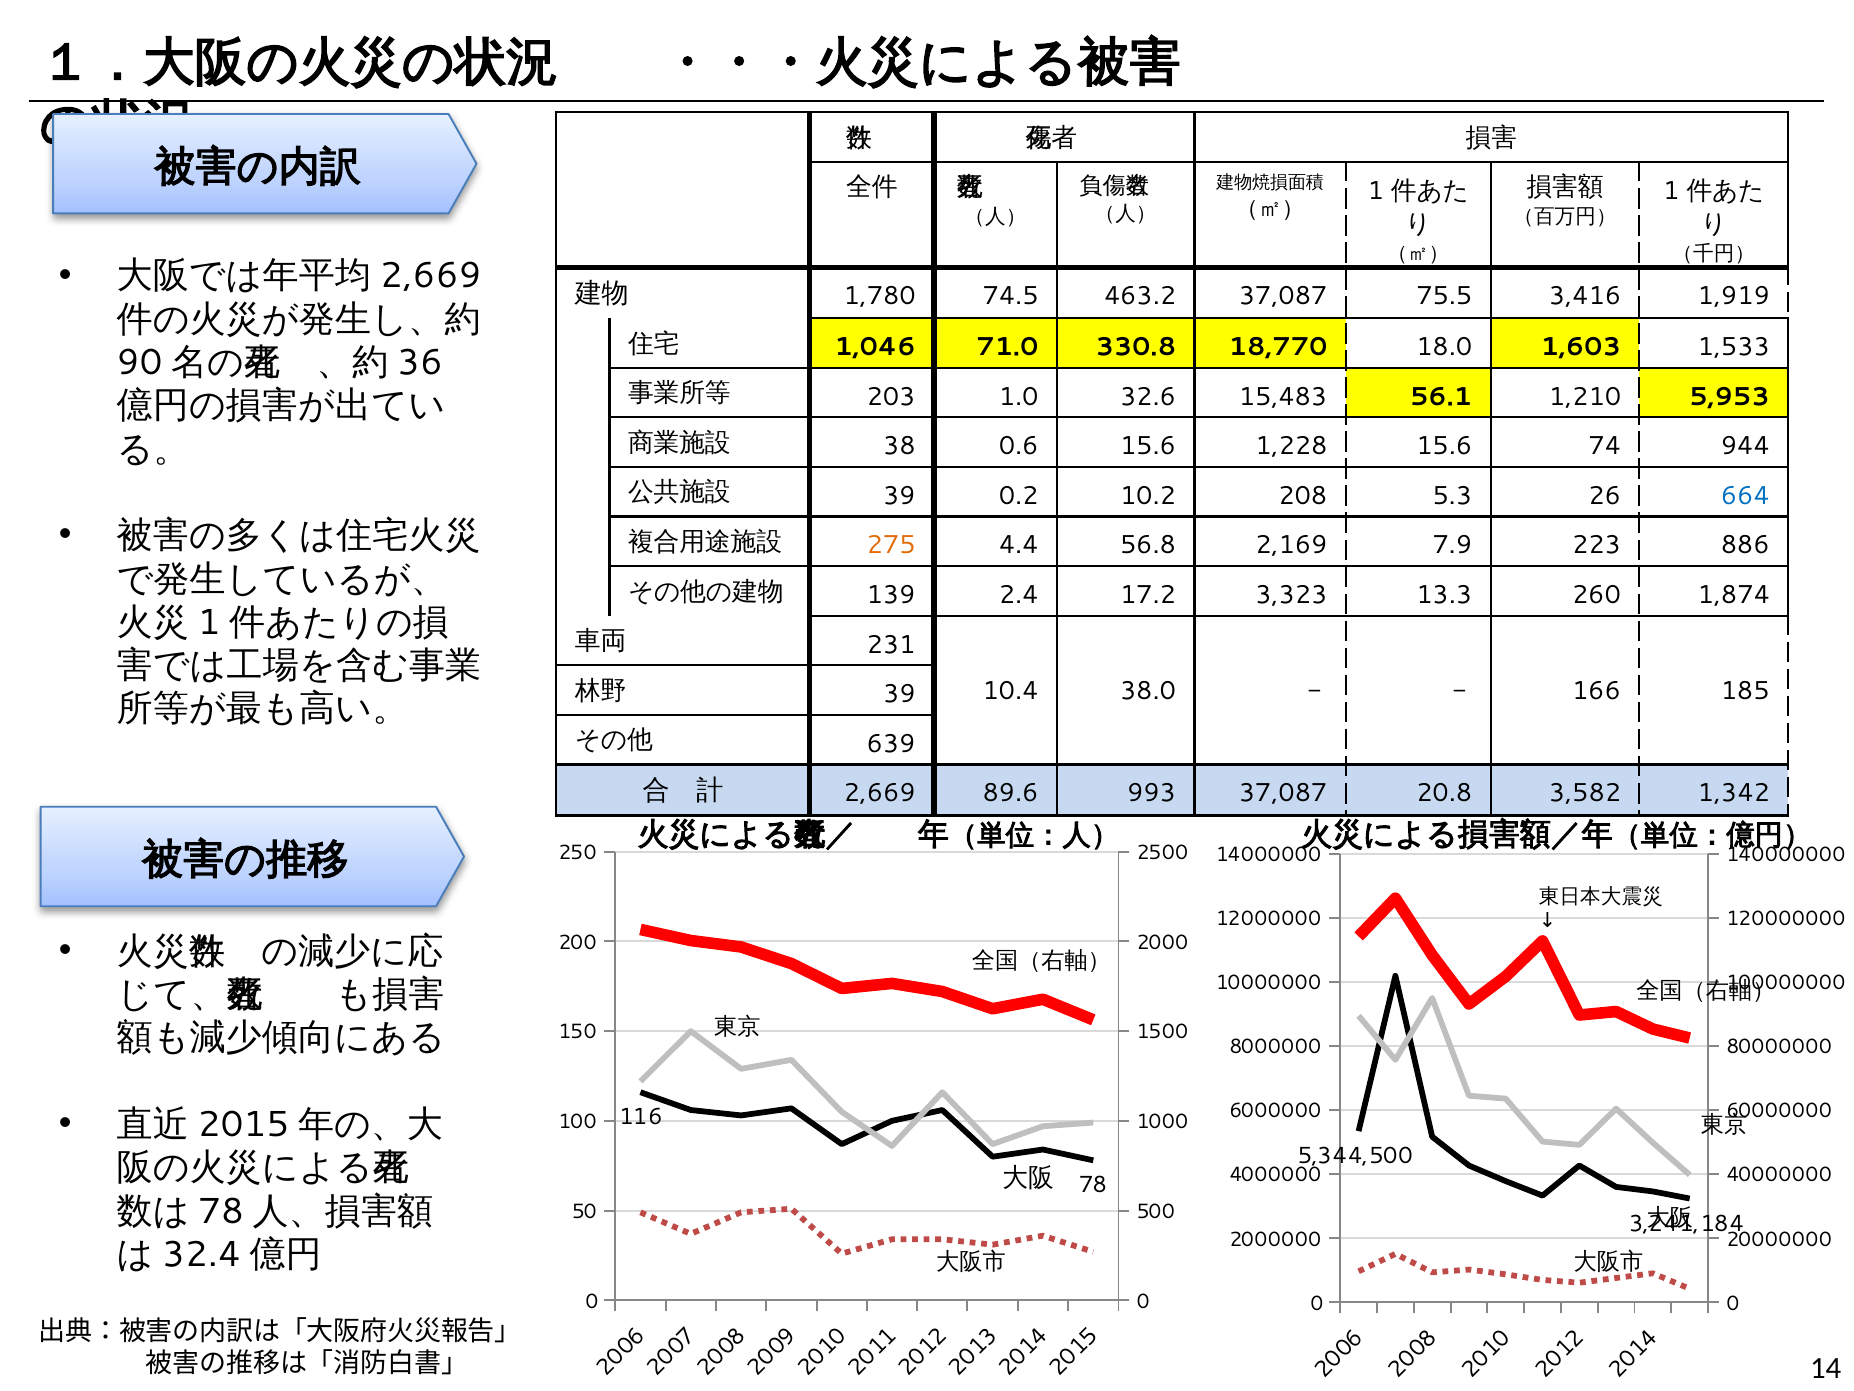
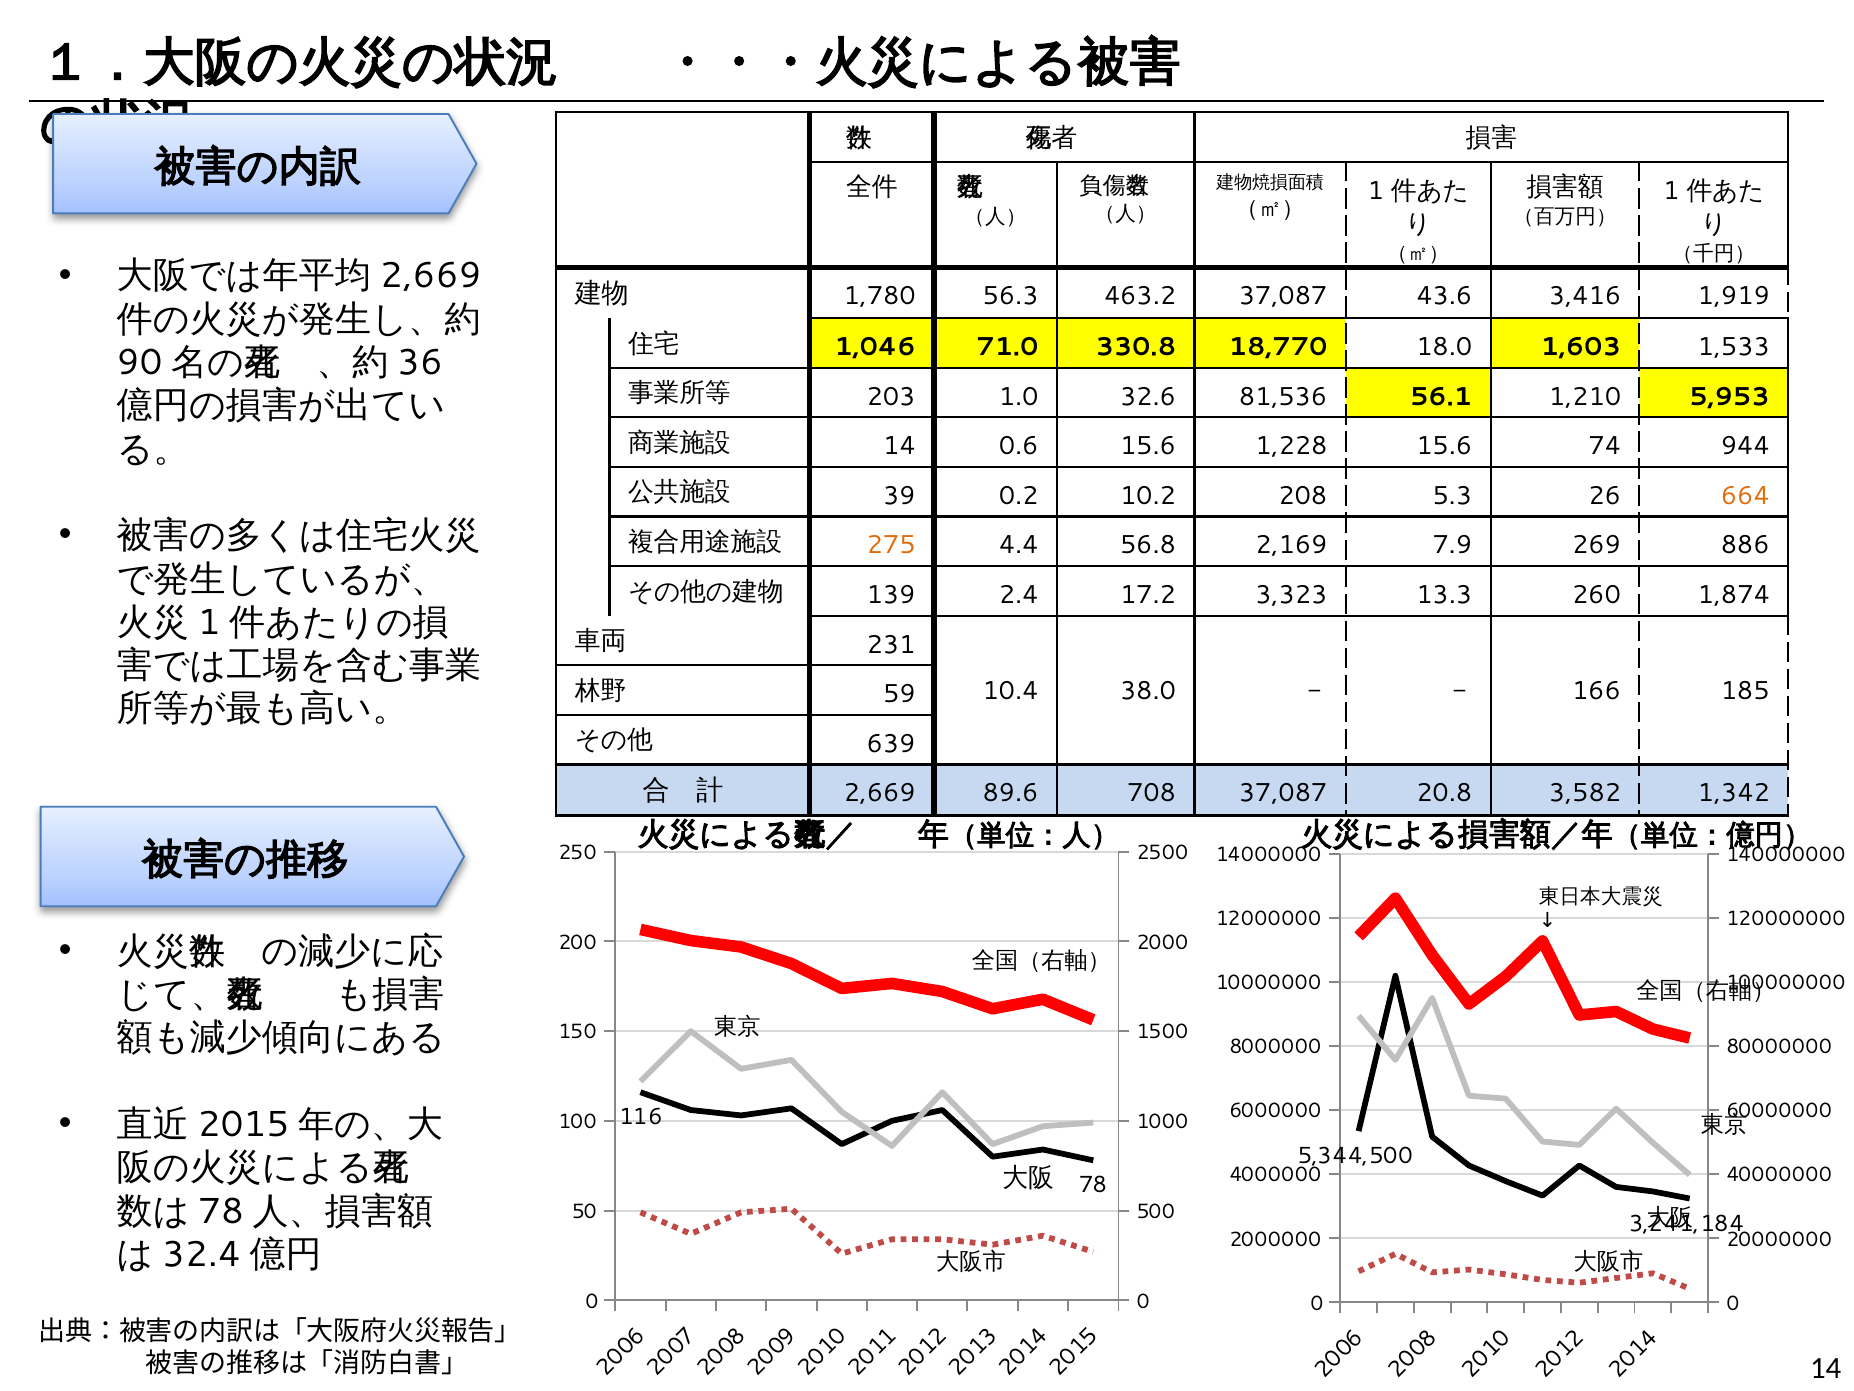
74.5: 74.5 -> 56.3 (1011, 296)
75.5: 75.5 -> 43.6 (1444, 296)
15,483: 15,483 -> 81,536 (1283, 397)
38: 38 -> 14 (899, 446)
664 colour: blue -> orange (1745, 496)
223: 223 -> 269 (1597, 545)
39: 39 -> 59 (899, 694)
993: 993 -> 708 (1152, 793)
